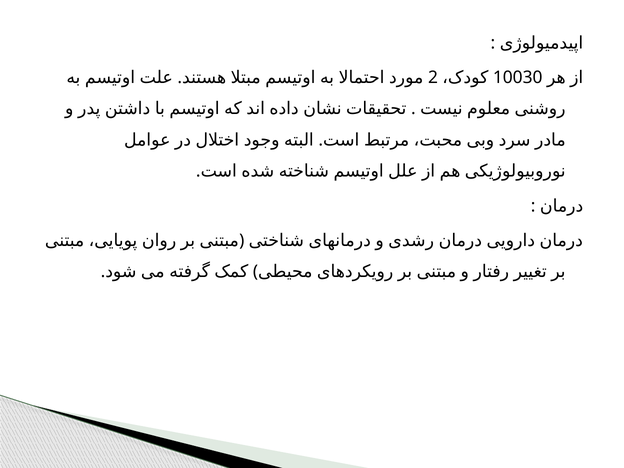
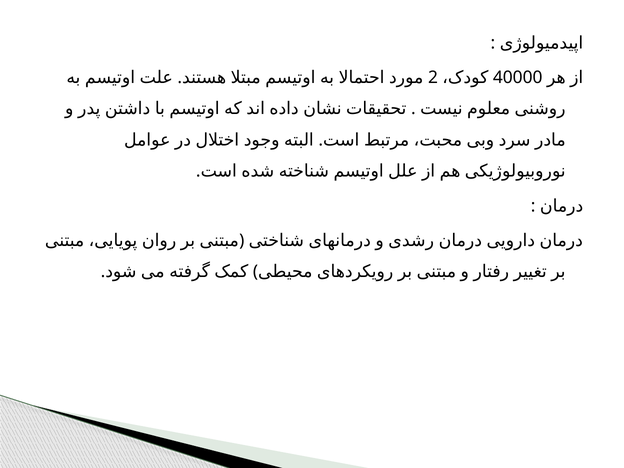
10030: 10030 -> 40000 (518, 78)
